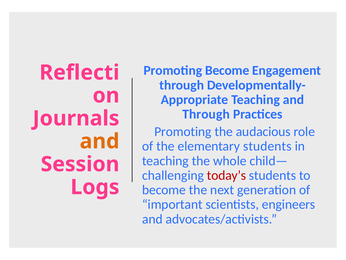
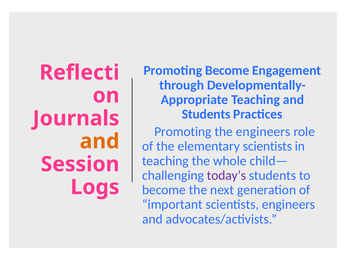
Through: Through -> Students (206, 114)
the audacious: audacious -> engineers (263, 131)
elementary students: students -> scientists (267, 146)
today’s colour: red -> purple (227, 175)
